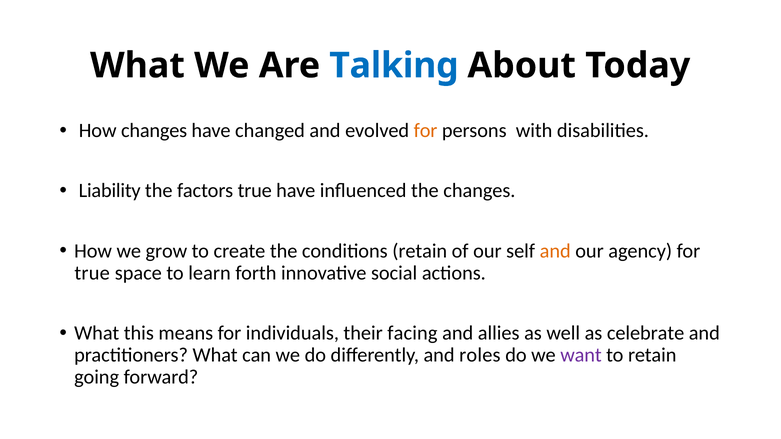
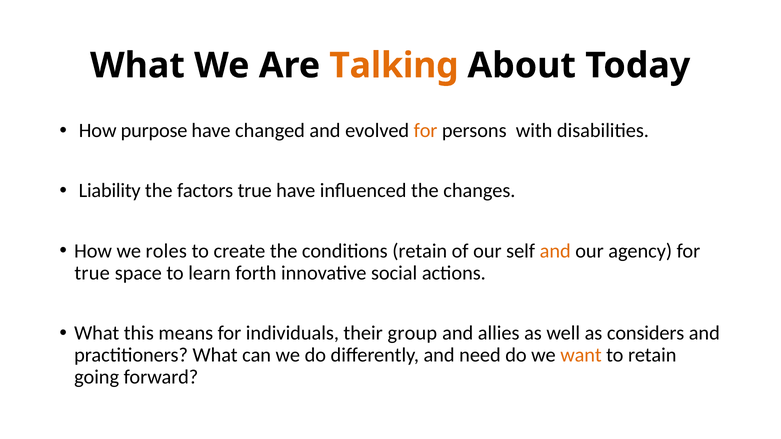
Talking colour: blue -> orange (394, 66)
How changes: changes -> purpose (154, 131)
grow: grow -> roles (166, 251)
facing: facing -> group (412, 333)
celebrate: celebrate -> considers (646, 333)
roles: roles -> need (480, 355)
want colour: purple -> orange (581, 355)
